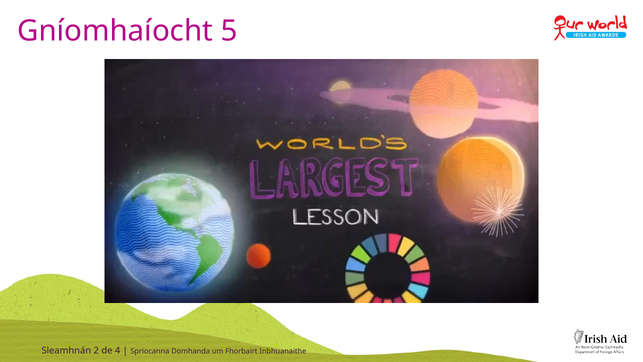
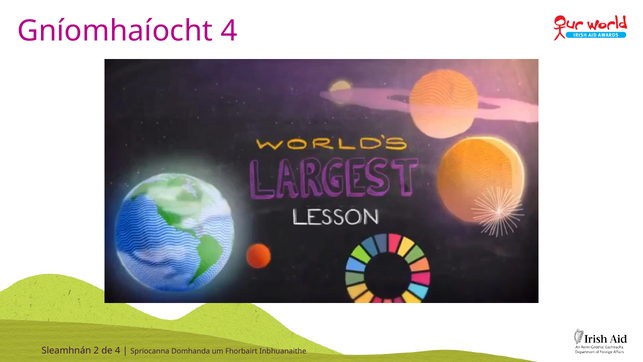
Gníomhaíocht 5: 5 -> 4 (229, 31)
